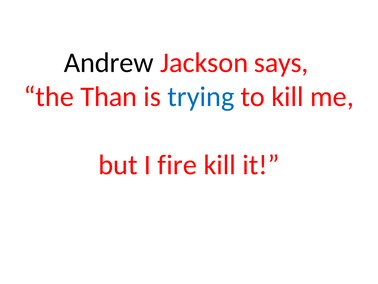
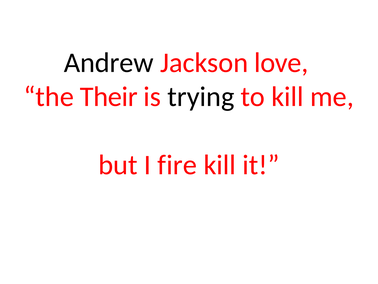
says: says -> love (281, 63)
Than: Than -> Their (109, 97)
trying colour: blue -> black (201, 97)
